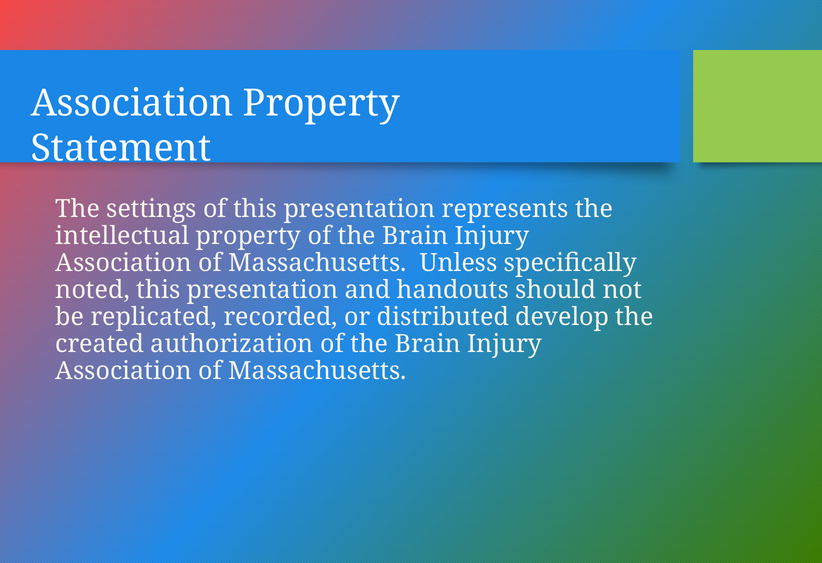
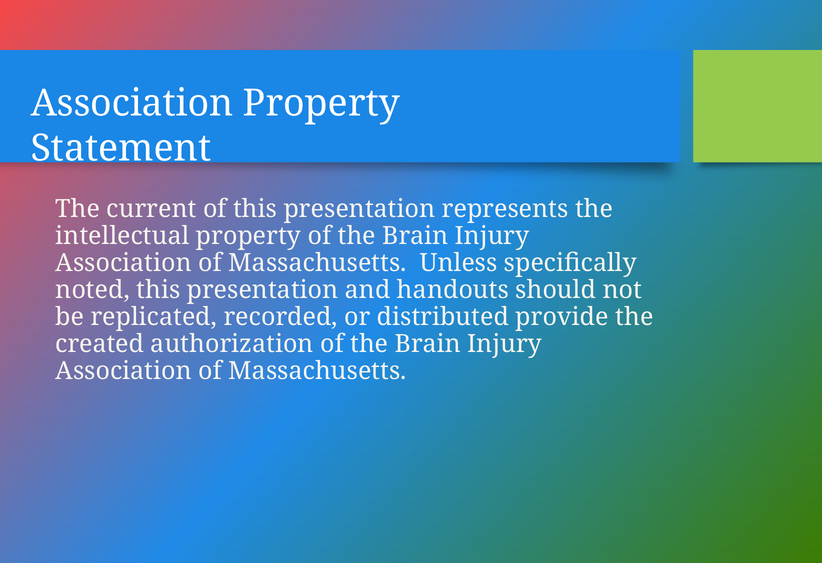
settings: settings -> current (152, 209)
develop: develop -> provide (562, 317)
